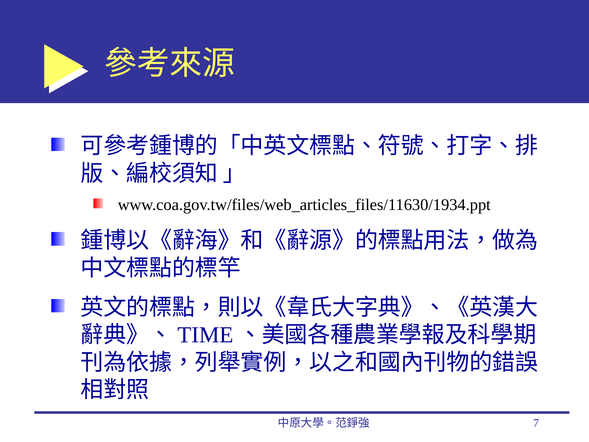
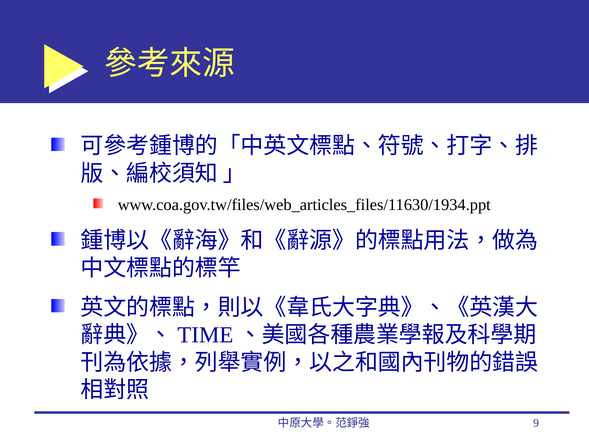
7: 7 -> 9 (536, 423)
